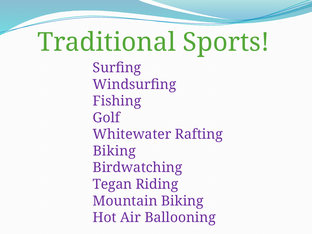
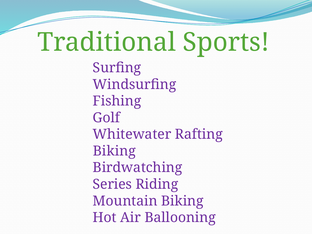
Tegan: Tegan -> Series (112, 184)
